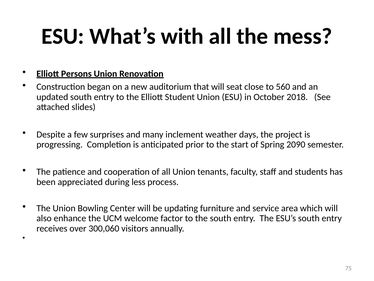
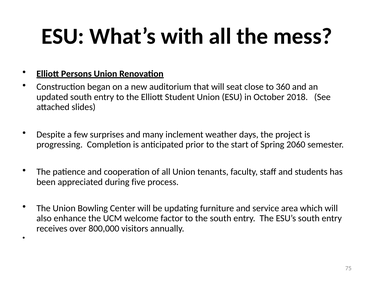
560: 560 -> 360 (283, 87)
2090: 2090 -> 2060 (296, 144)
less: less -> five (138, 182)
300,060: 300,060 -> 800,000 (104, 228)
